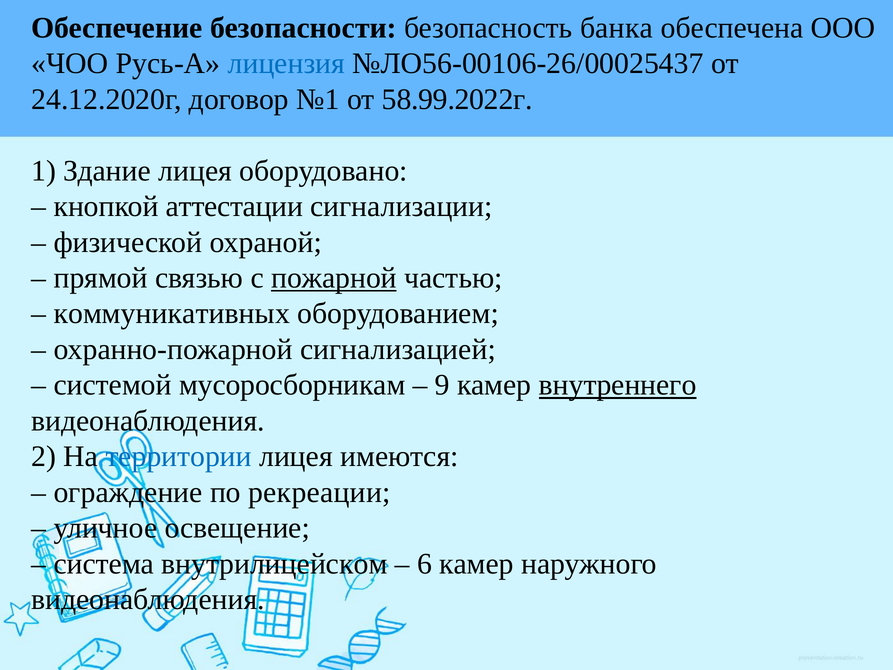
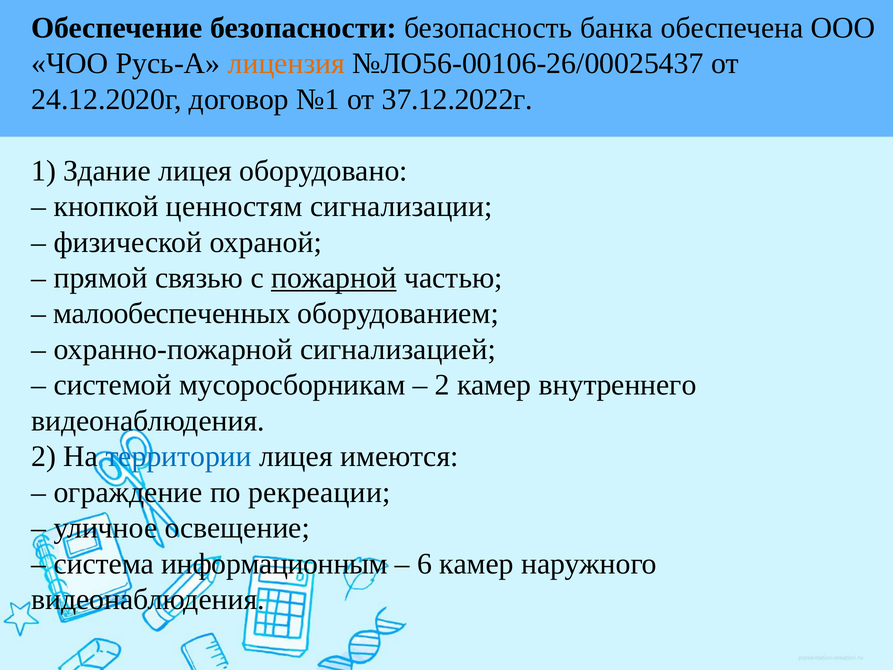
лицензия colour: blue -> orange (286, 64)
58.99.2022г: 58.99.2022г -> 37.12.2022г (457, 99)
аттестации: аттестации -> ценностям (234, 206)
коммуникативных: коммуникативных -> малообеспеченных (172, 314)
9: 9 -> 2 (442, 385)
внутреннего underline: present -> none (618, 385)
внутрилицейском: внутрилицейском -> информационным (274, 564)
